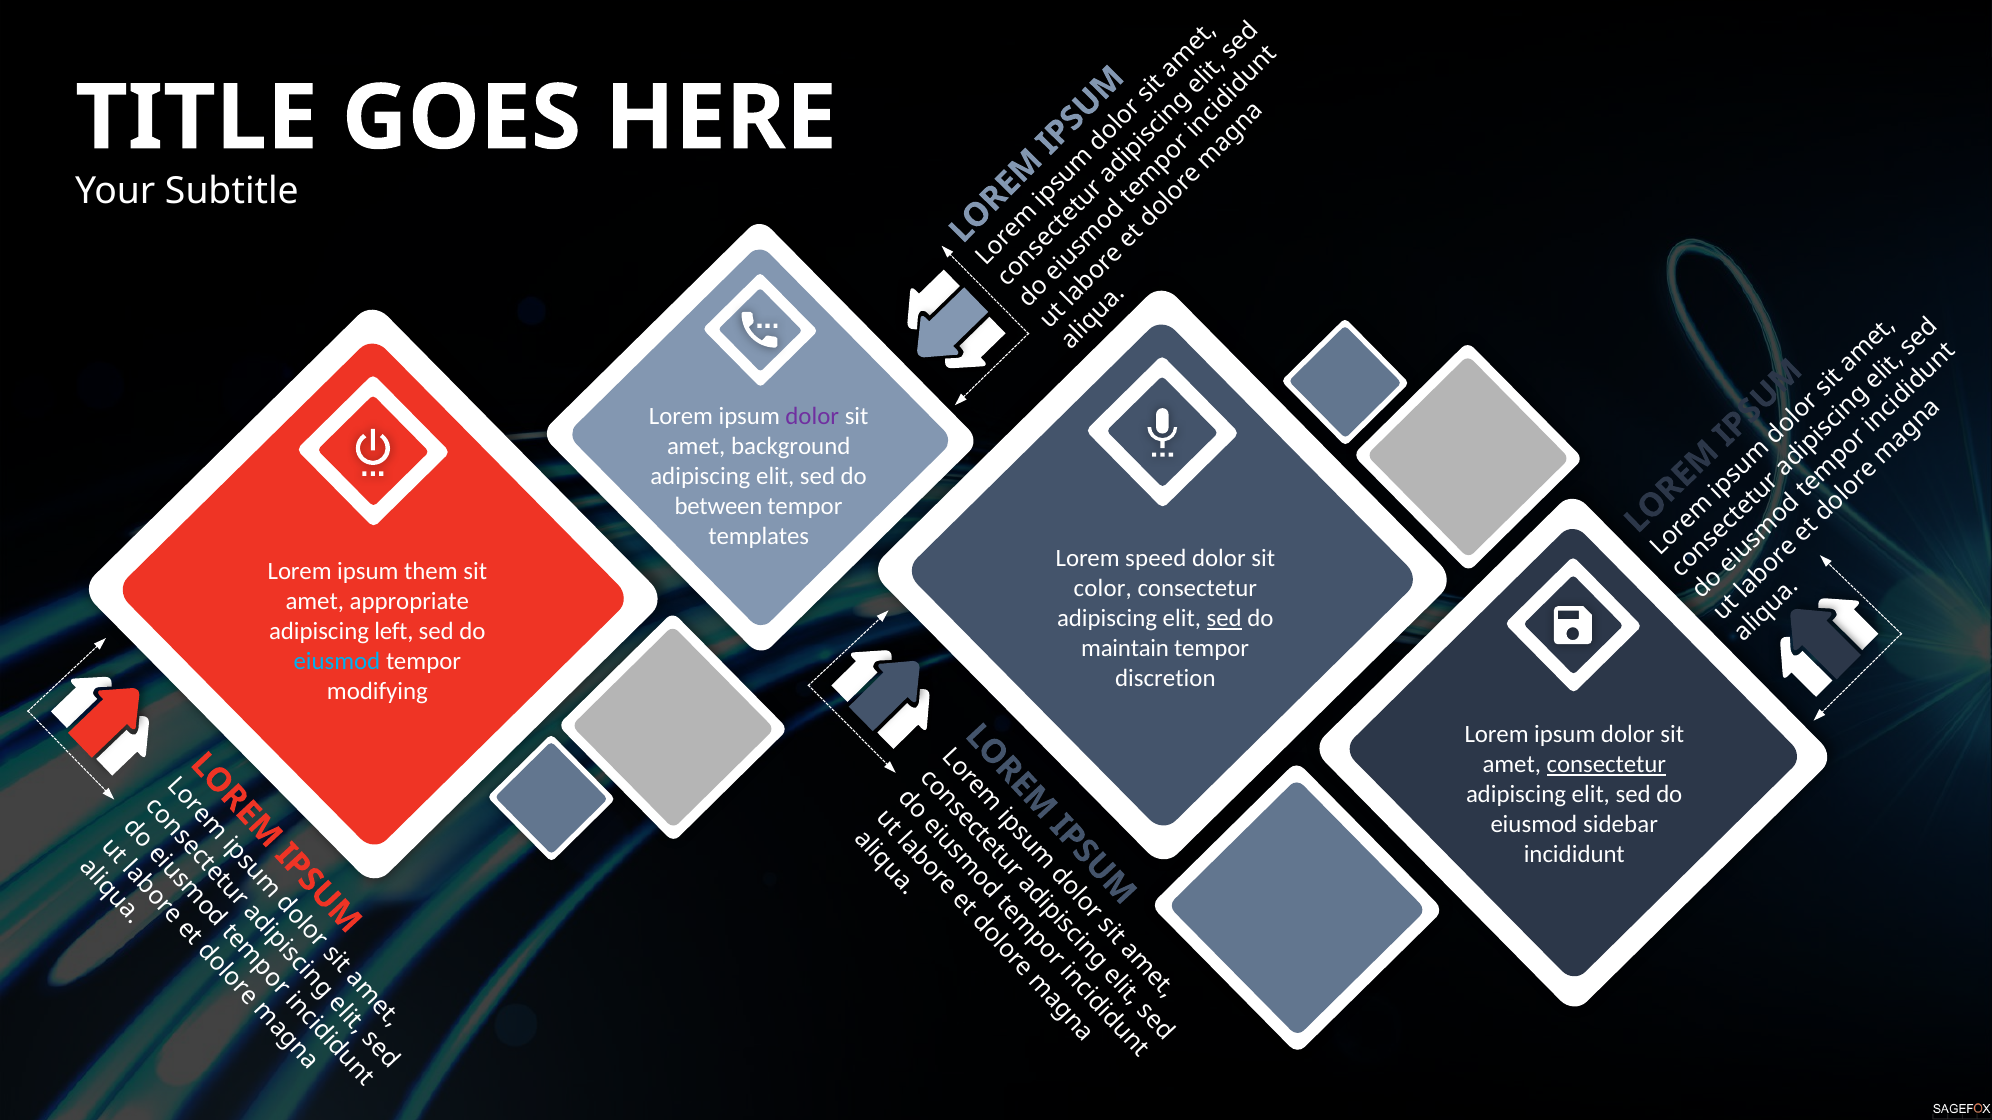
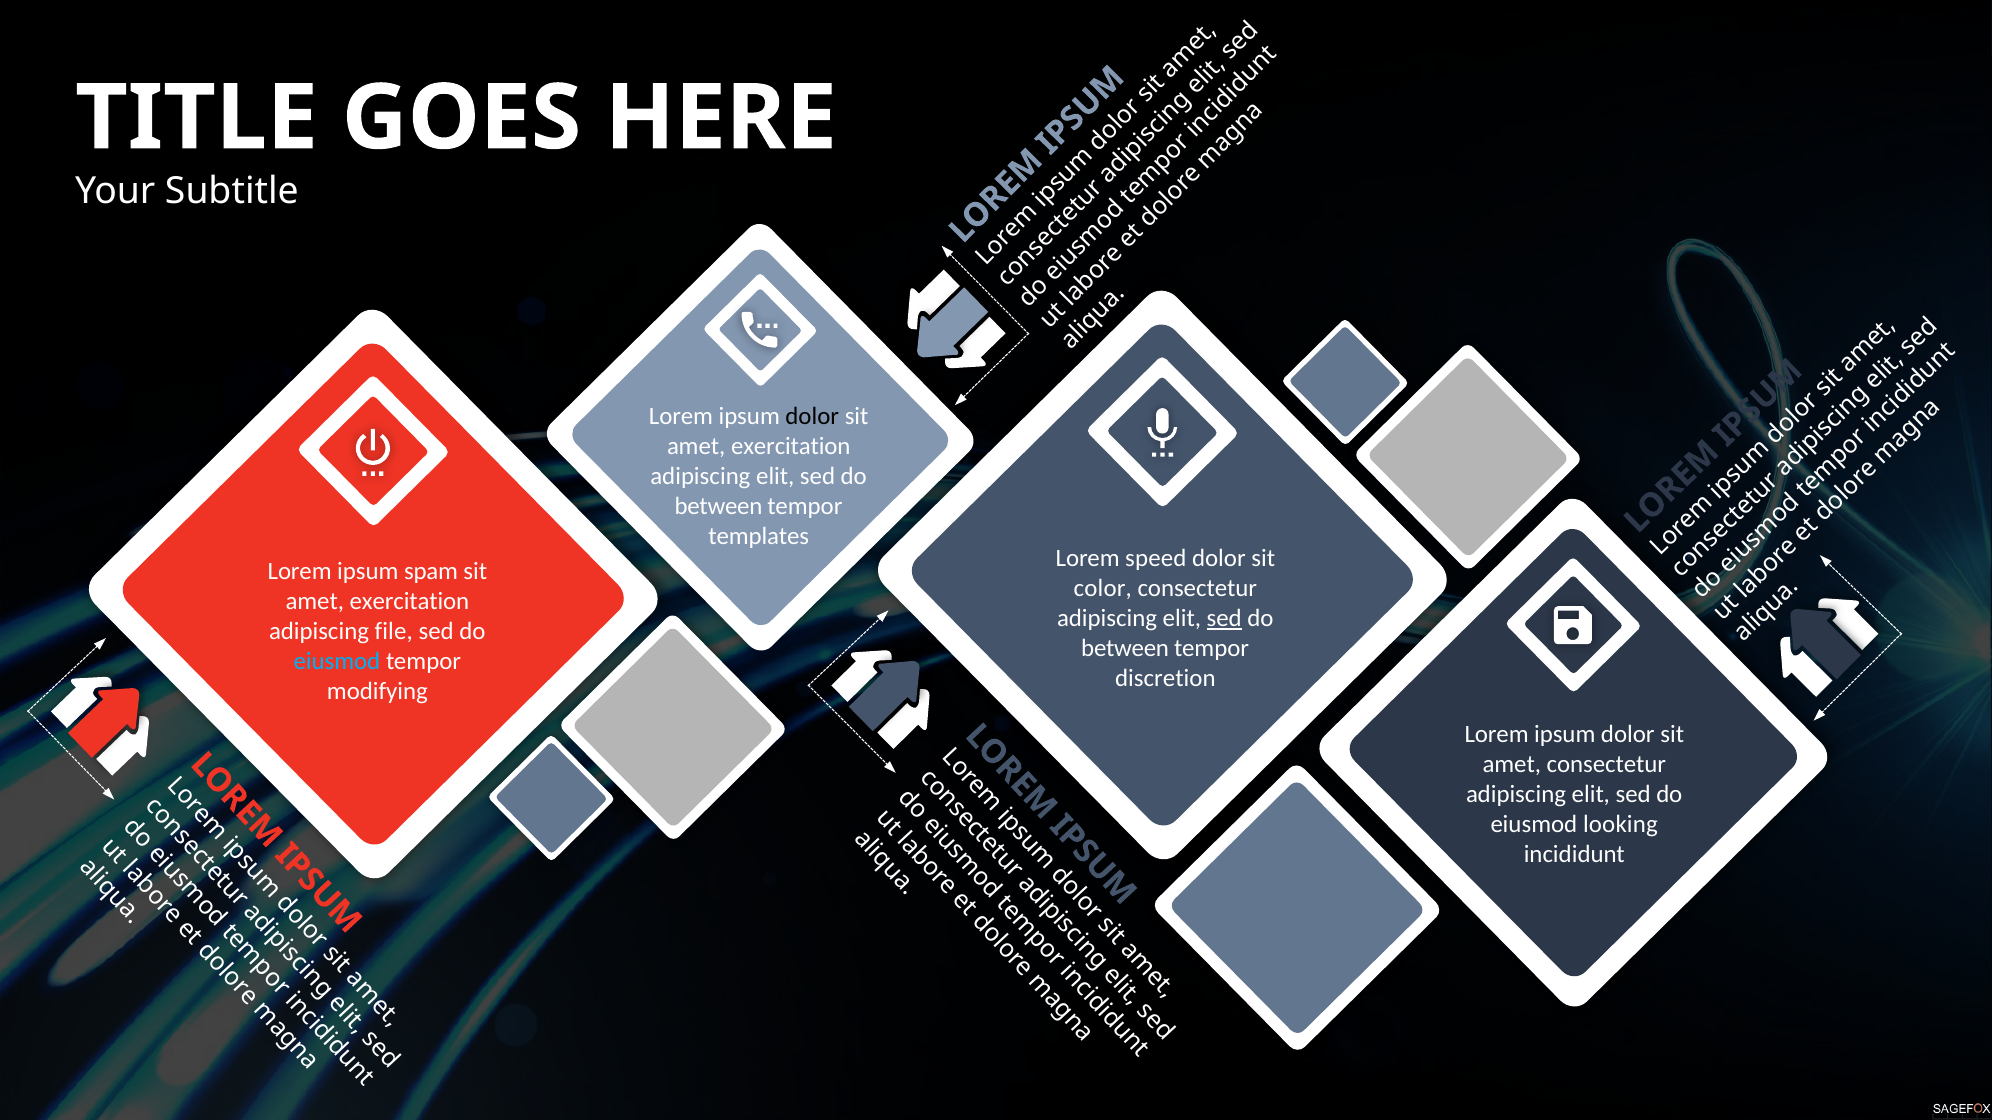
dolor colour: purple -> black (812, 417)
background: background -> exercitation (791, 447)
them: them -> spam (431, 572)
appropriate: appropriate -> exercitation (409, 601)
left: left -> file (394, 631)
maintain: maintain -> between (1125, 649)
consectetur underline: present -> none (1606, 765)
sidebar: sidebar -> looking (1620, 824)
